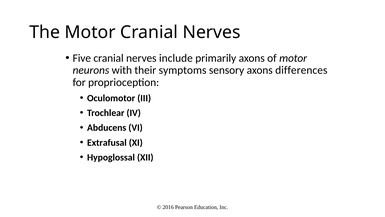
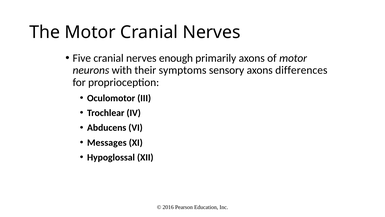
include: include -> enough (176, 58)
Extrafusal: Extrafusal -> Messages (107, 142)
